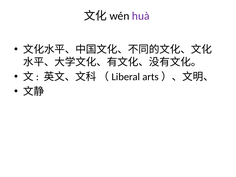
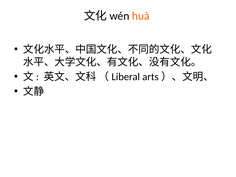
huà colour: purple -> orange (141, 16)
